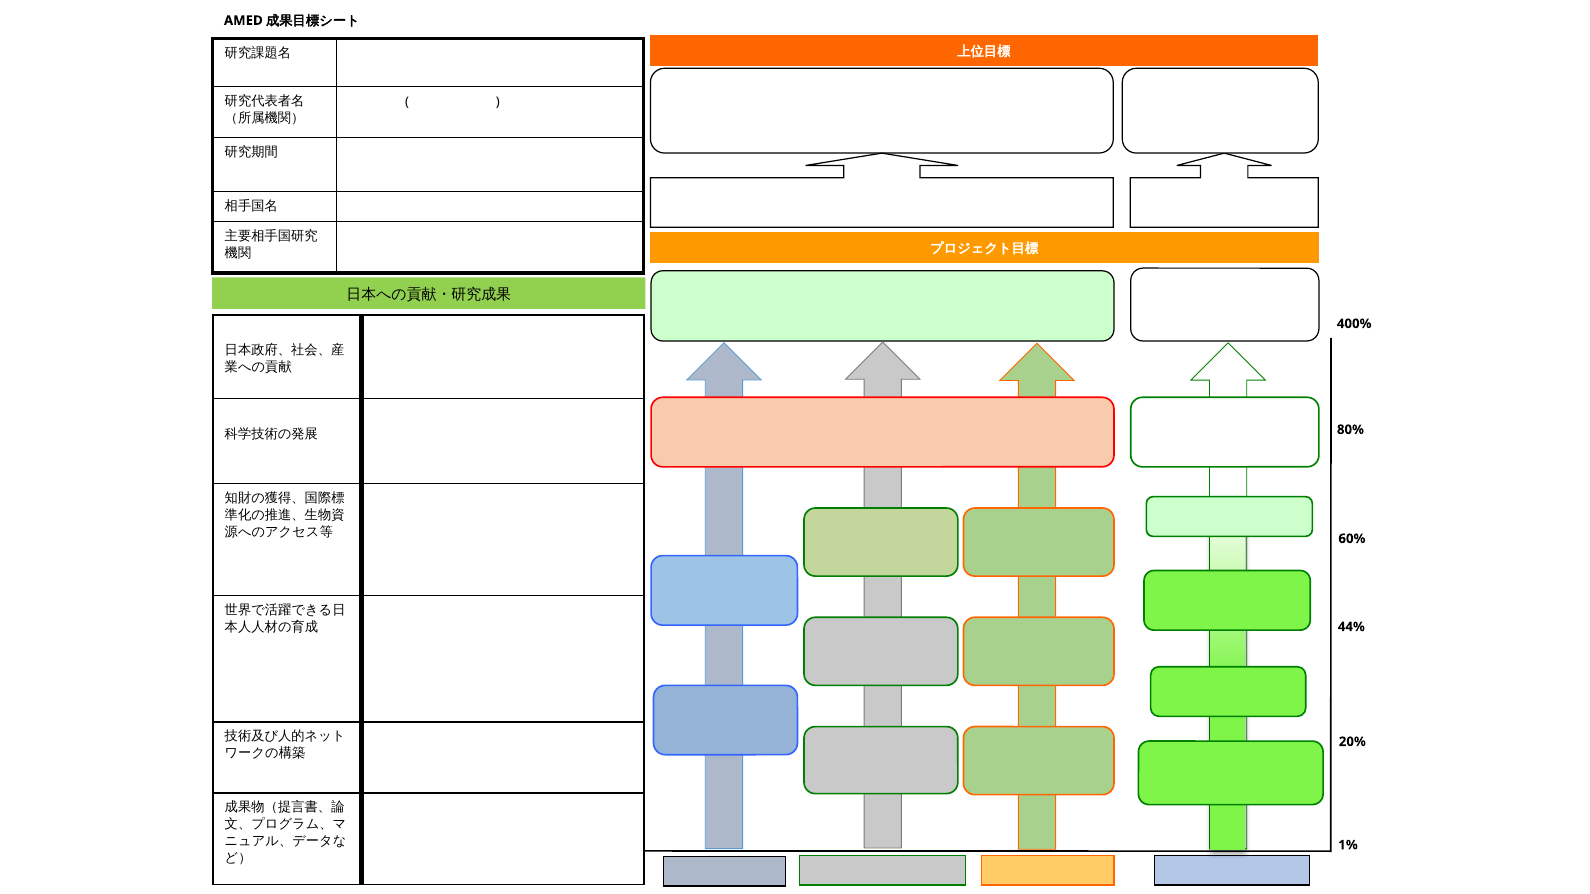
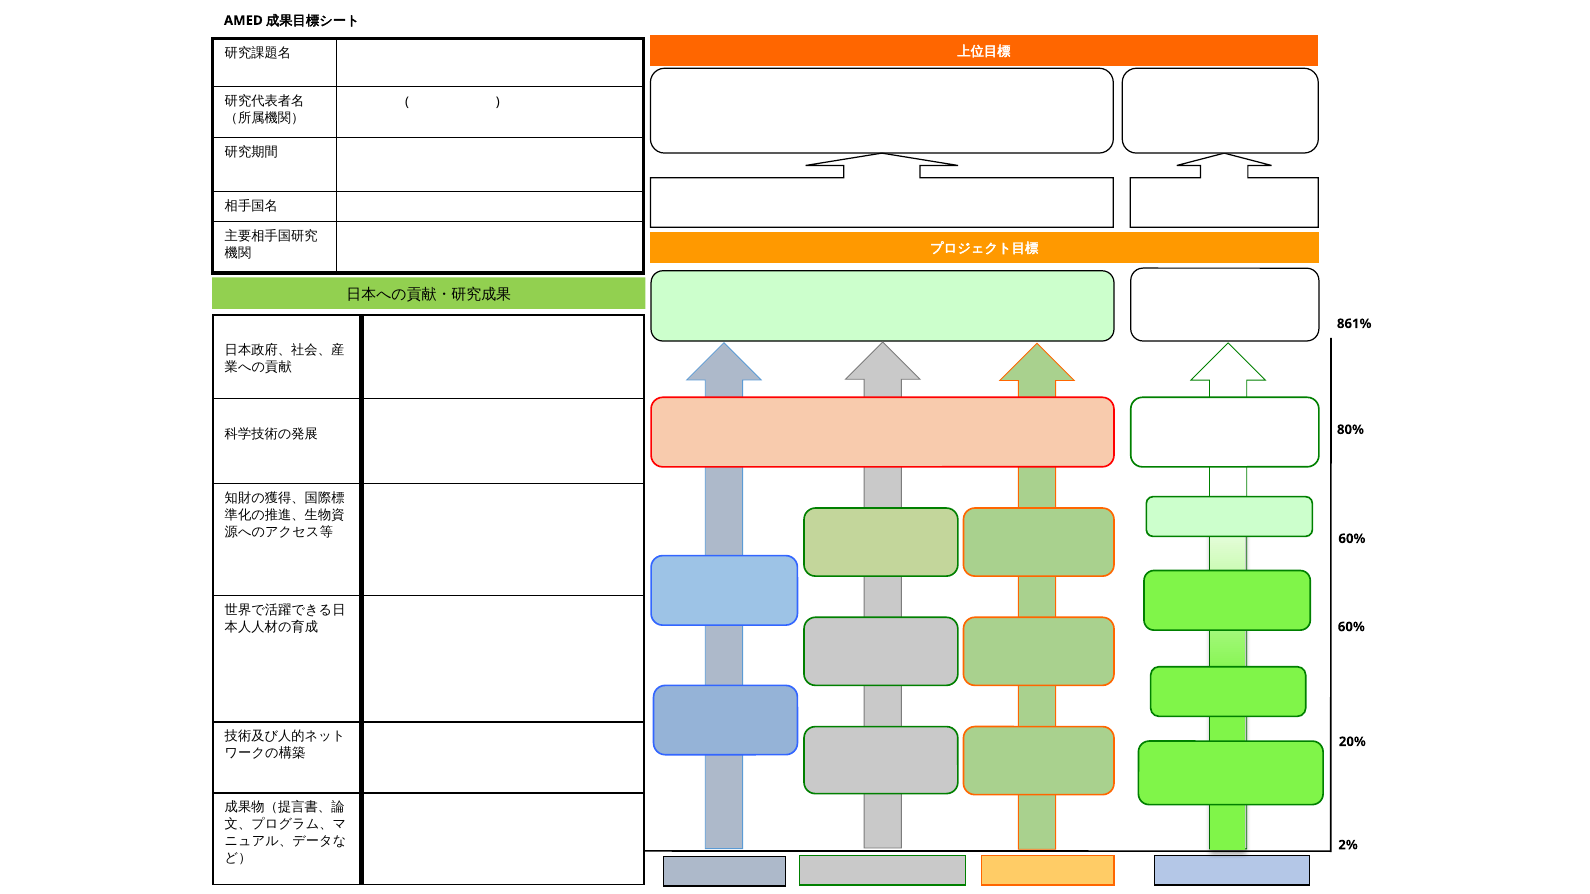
400%: 400% -> 861% (1354, 324)
44%: 44% -> 60% (1351, 627)
1%: 1% -> 2% (1348, 845)
